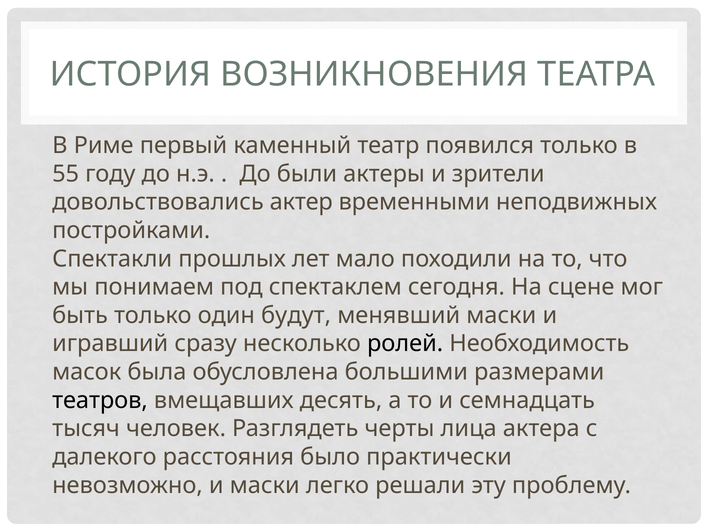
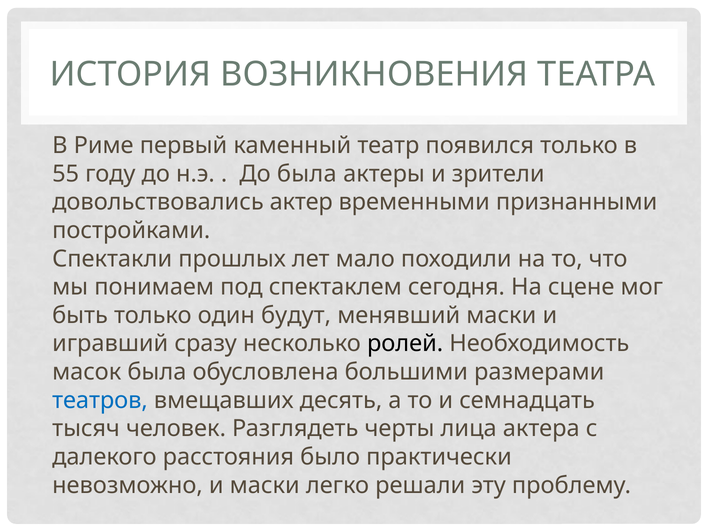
До были: были -> была (307, 174)
неподвижных: неподвижных -> признанными (577, 202)
театров colour: black -> blue (100, 400)
